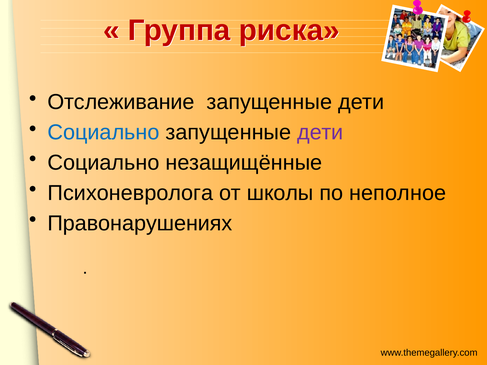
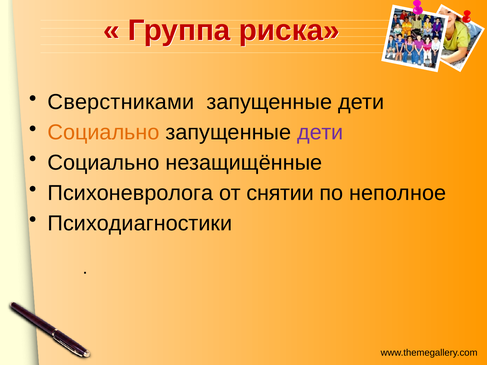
Отслеживание: Отслеживание -> Сверстниками (121, 102)
Социально colour: blue -> orange (104, 132)
школы: школы -> снятии (280, 193)
Правонарушениях: Правонарушениях -> Психодиагностики (140, 223)
